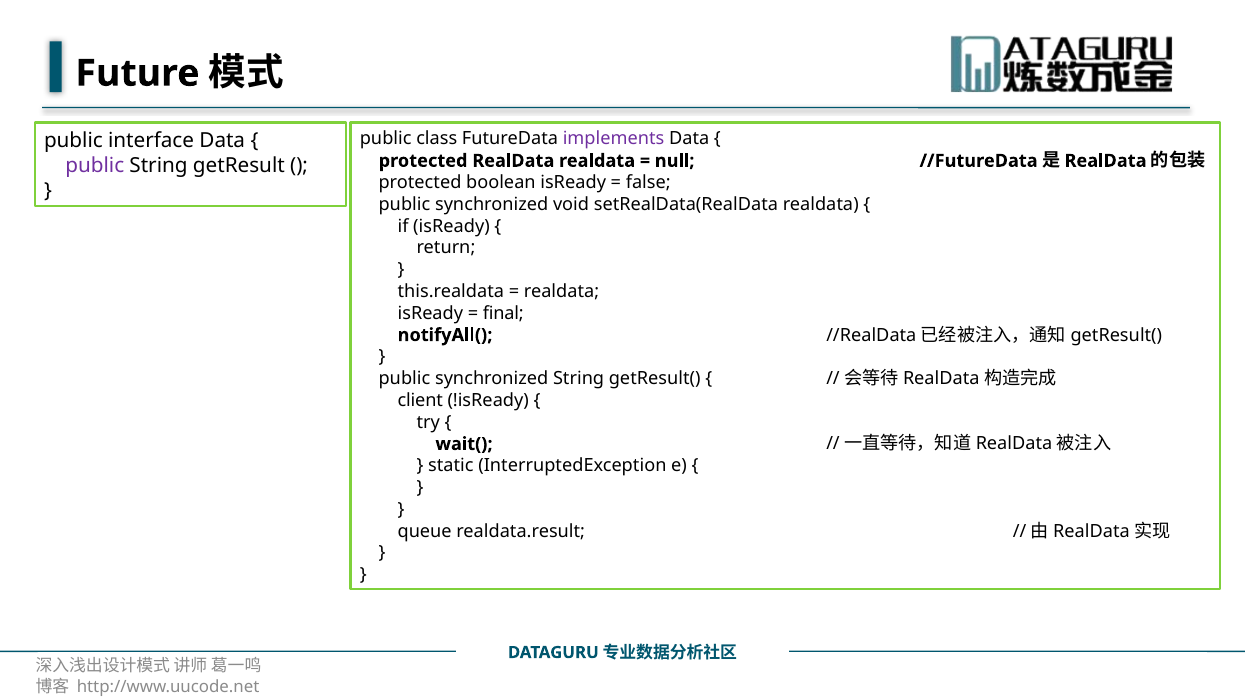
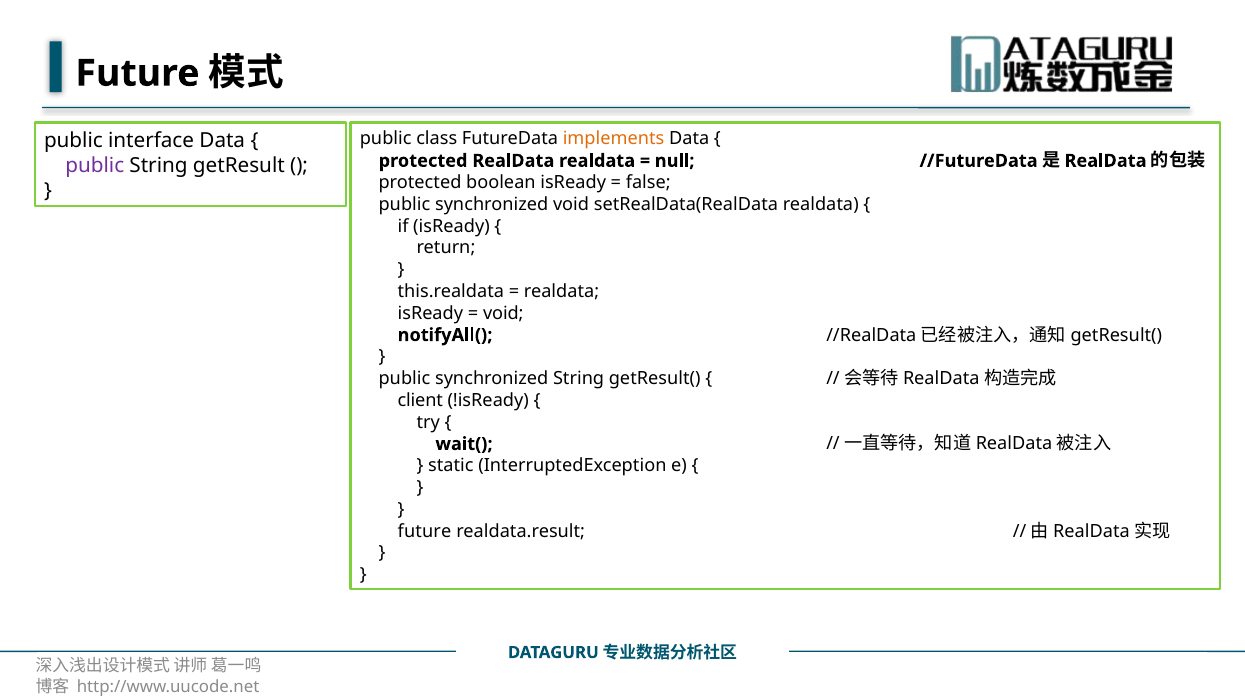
implements colour: purple -> orange (614, 139)
final: final -> void (503, 313)
queue: queue -> future (425, 531)
